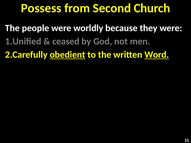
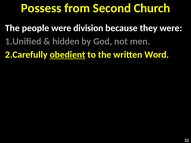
worldly: worldly -> division (88, 28)
ceased: ceased -> hidden (66, 41)
Word underline: present -> none (157, 55)
